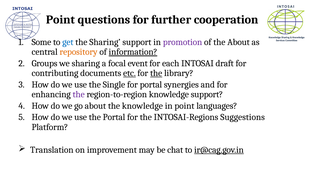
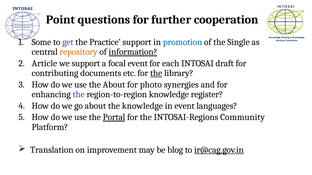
get colour: blue -> purple (68, 42)
the Sharing: Sharing -> Practice (105, 42)
promotion colour: purple -> blue (183, 42)
the About: About -> Single (238, 42)
Groups: Groups -> Article (44, 64)
we sharing: sharing -> support (86, 64)
etc underline: present -> none (129, 73)
the Single: Single -> About (114, 85)
for portal: portal -> photo (151, 85)
knowledge support: support -> register (207, 95)
in point: point -> event (185, 106)
Portal underline: none -> present (114, 118)
Suggestions: Suggestions -> Community (243, 118)
chat: chat -> blog (175, 150)
